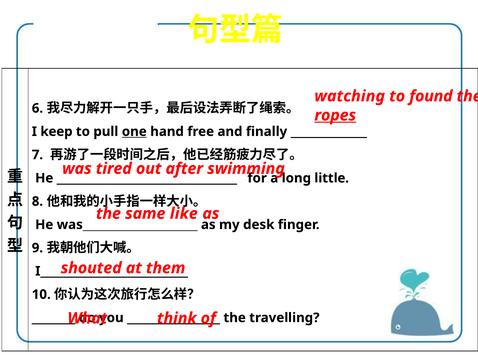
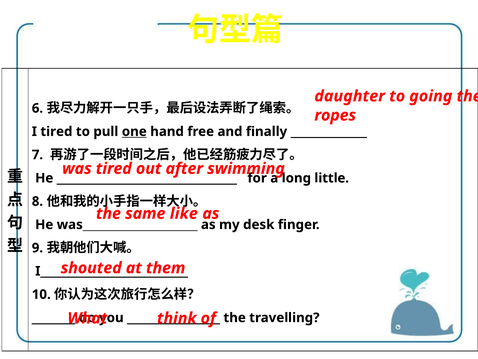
watching: watching -> daughter (350, 96)
found: found -> going (431, 96)
ropes underline: present -> none (335, 115)
I keep: keep -> tired (56, 131)
